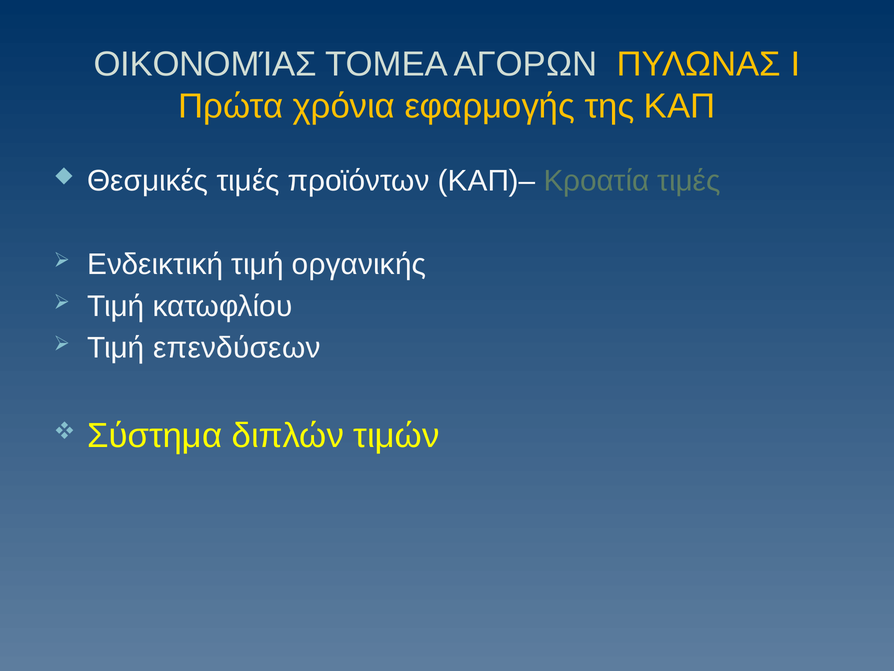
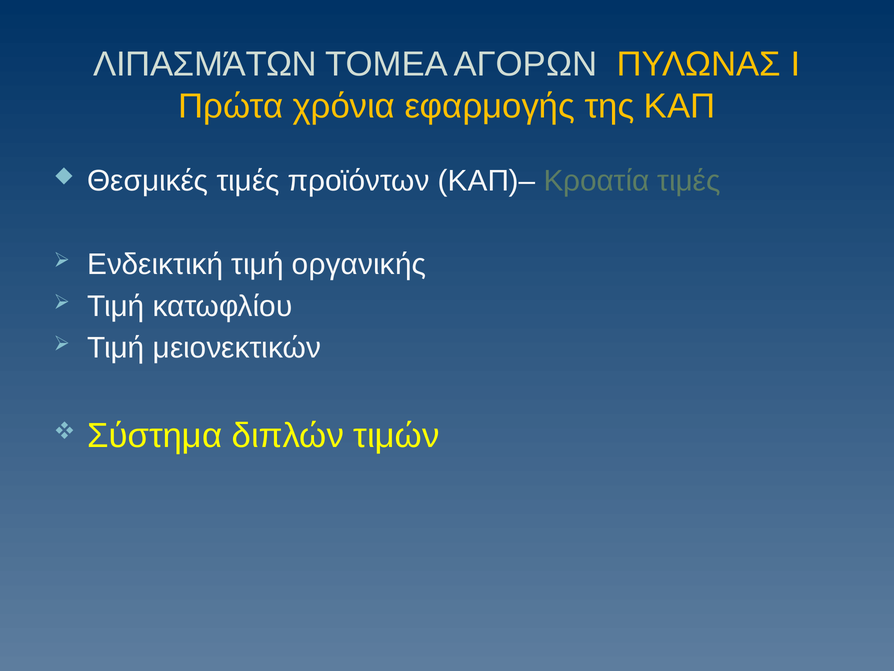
ΟΙΚΟΝΟΜΊΑΣ: ΟΙΚΟΝΟΜΊΑΣ -> ΛΙΠΑΣΜΆΤΩΝ (205, 64)
επενδύσεων: επενδύσεων -> μειονεκτικών (237, 348)
